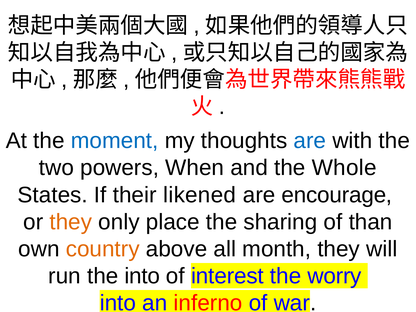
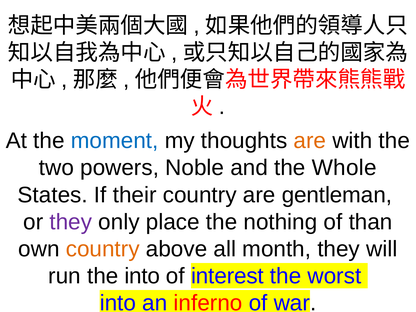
are colour: blue -> orange (310, 141)
When: When -> Noble (195, 168)
their likened: likened -> country (200, 195)
encourage: encourage -> gentleman (337, 195)
they colour: orange -> purple (71, 222)
sharing: sharing -> nothing (280, 222)
worry: worry -> worst (334, 276)
